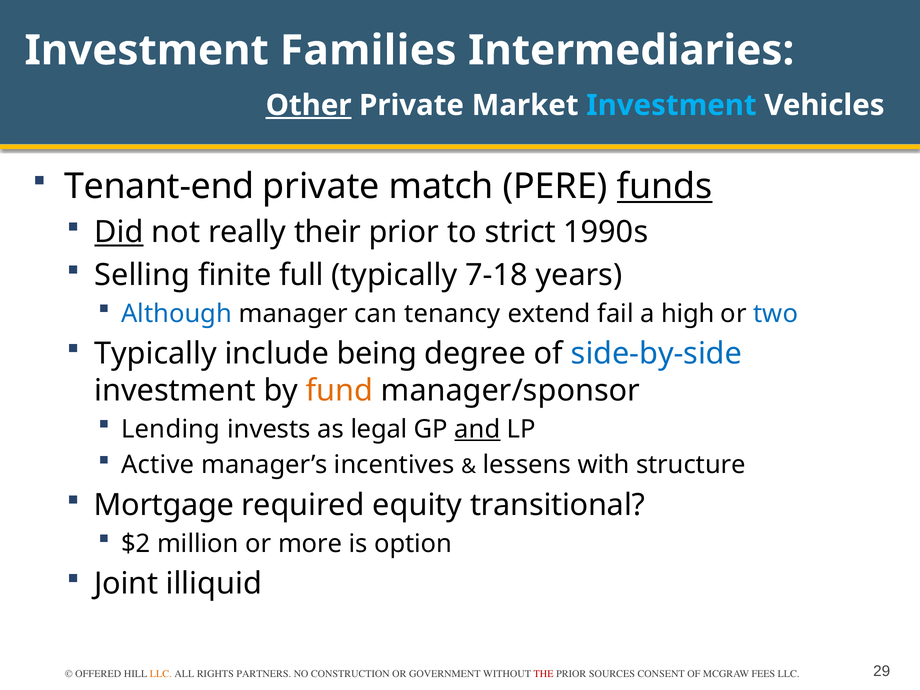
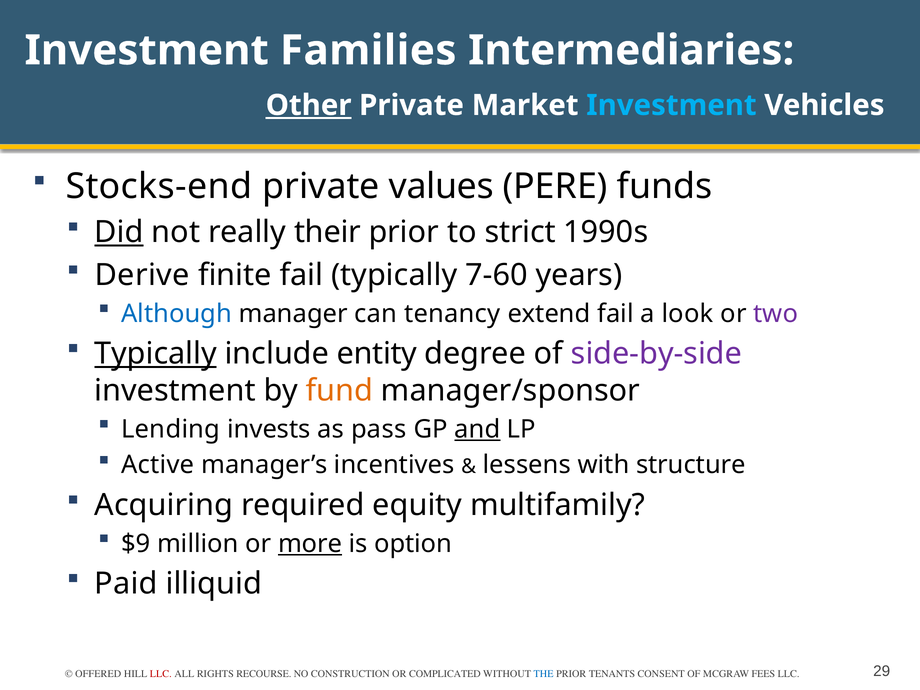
Tenant-end: Tenant-end -> Stocks-end (159, 186)
match: match -> values (441, 186)
funds underline: present -> none (665, 186)
Selling: Selling -> Derive (142, 275)
finite full: full -> fail (301, 275)
7-18: 7-18 -> 7-60 (496, 275)
high: high -> look (687, 314)
two colour: blue -> purple (776, 314)
Typically underline: none -> present (156, 354)
being: being -> entity (377, 354)
side-by-side colour: blue -> purple (656, 354)
legal: legal -> pass (379, 429)
Mortgage: Mortgage -> Acquiring (164, 505)
transitional: transitional -> multifamily (557, 505)
$2: $2 -> $9 (136, 544)
more underline: none -> present (310, 544)
Joint: Joint -> Paid (126, 584)
LLC colour: orange -> red (161, 674)
PARTNERS: PARTNERS -> RECOURSE (264, 674)
GOVERNMENT: GOVERNMENT -> COMPLICATED (445, 674)
THE colour: red -> blue (544, 674)
SOURCES: SOURCES -> TENANTS (612, 674)
